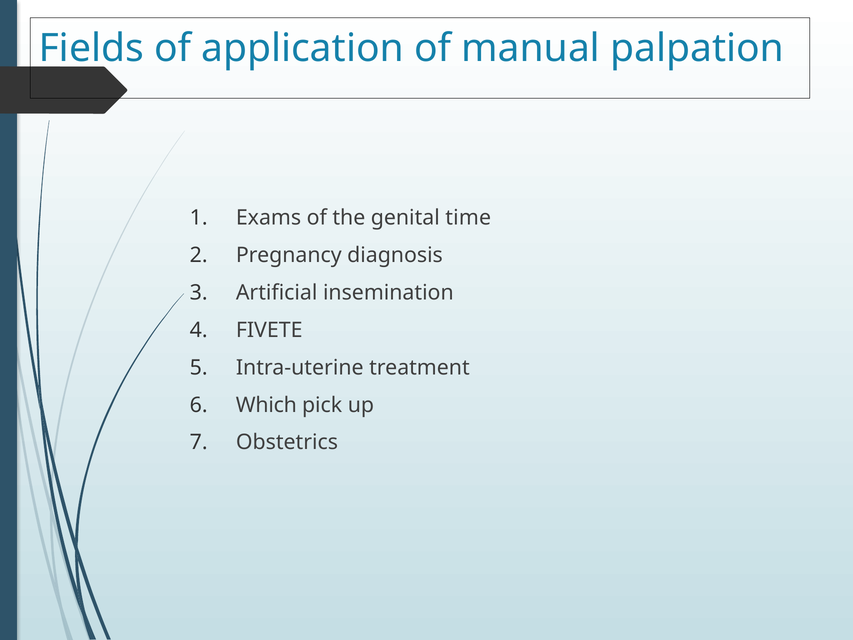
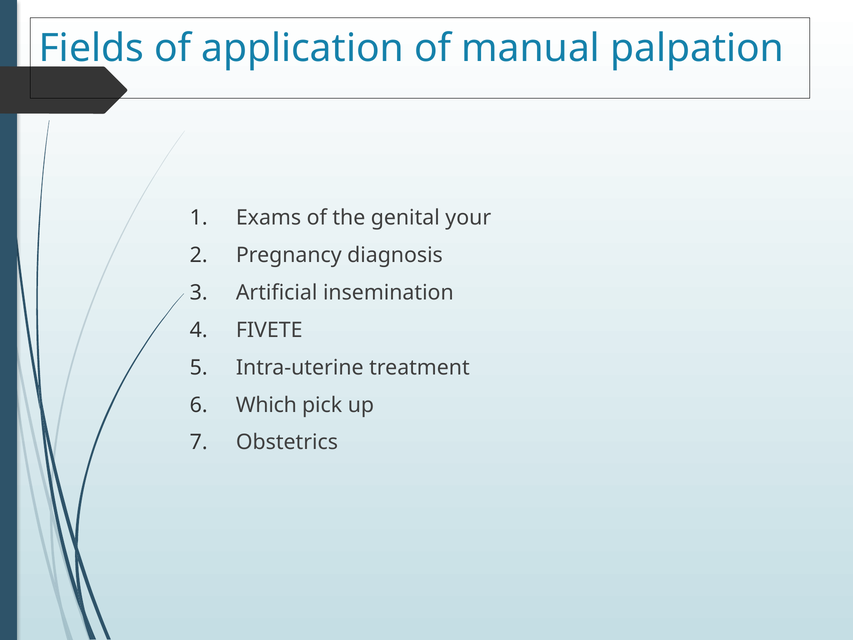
time: time -> your (468, 218)
